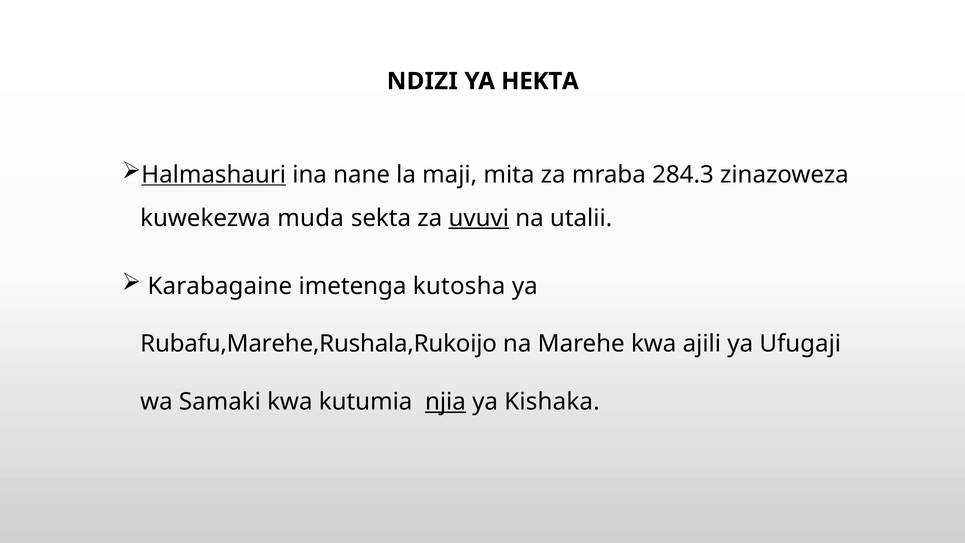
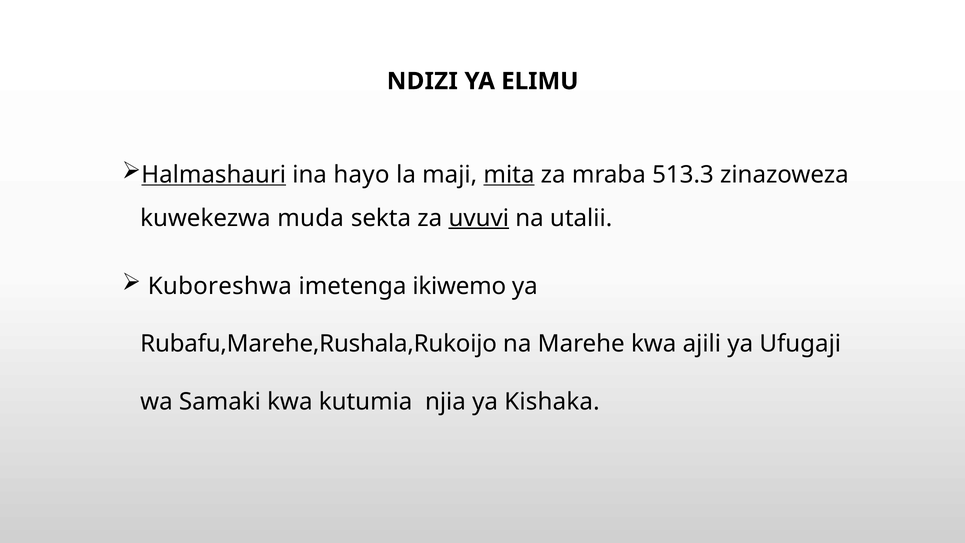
HEKTA: HEKTA -> ELIMU (540, 81)
nane: nane -> hayo (361, 175)
mita underline: none -> present (509, 175)
284.3: 284.3 -> 513.3 (683, 175)
Karabagaine: Karabagaine -> Kuboreshwa (220, 286)
kutosha: kutosha -> ikiwemo (459, 286)
njia underline: present -> none (445, 402)
